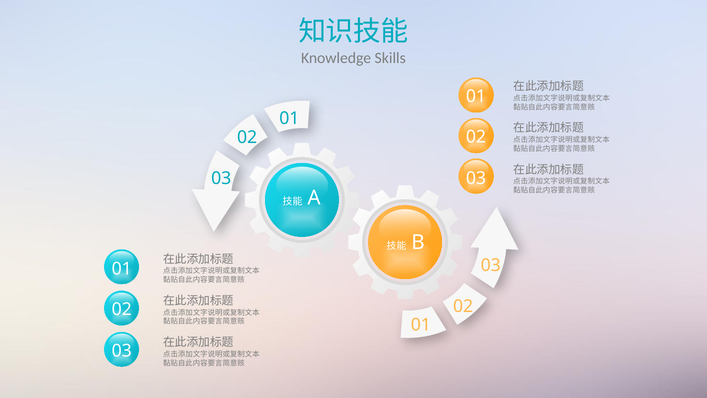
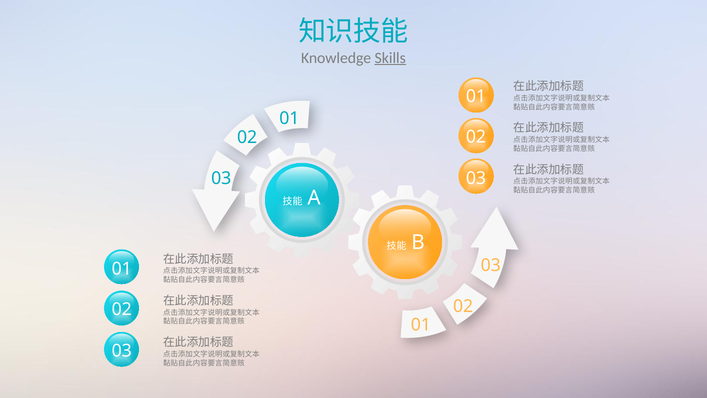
Skills underline: none -> present (390, 58)
